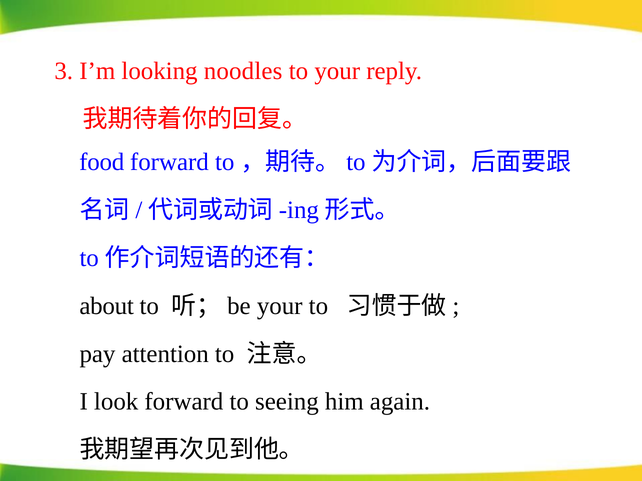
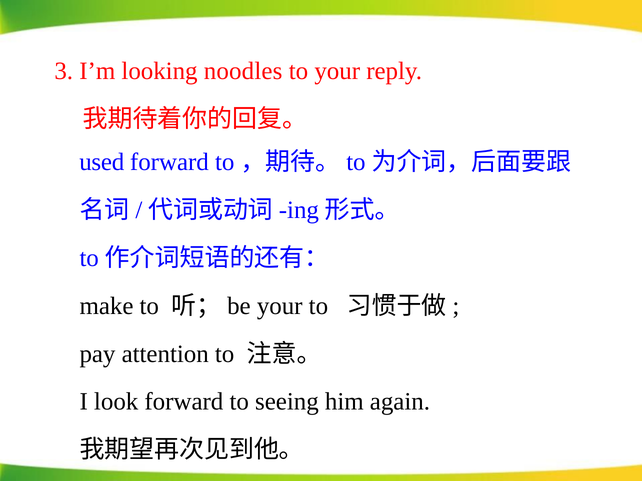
food: food -> used (102, 162)
about: about -> make (106, 306)
